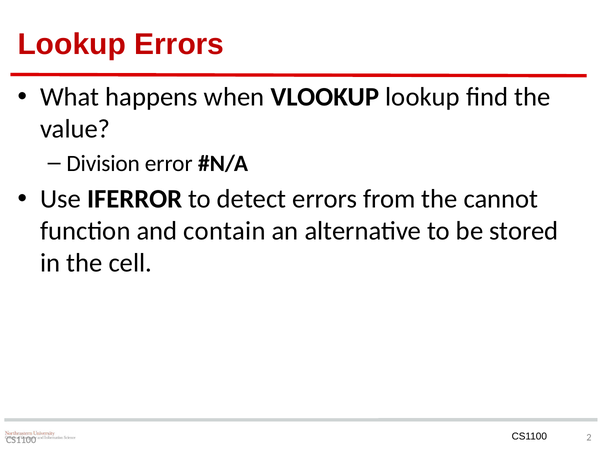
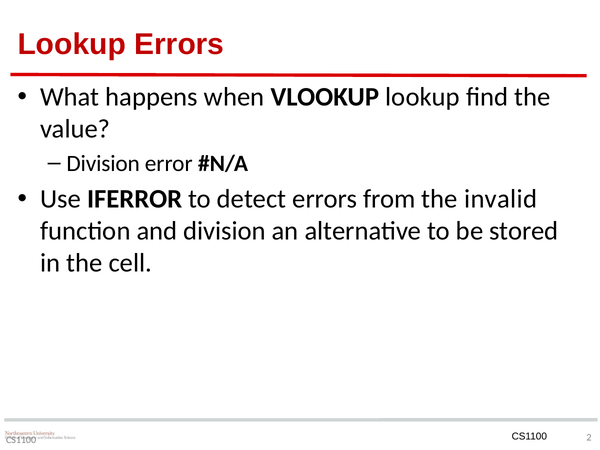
cannot: cannot -> invalid (501, 199)
and contain: contain -> division (225, 231)
